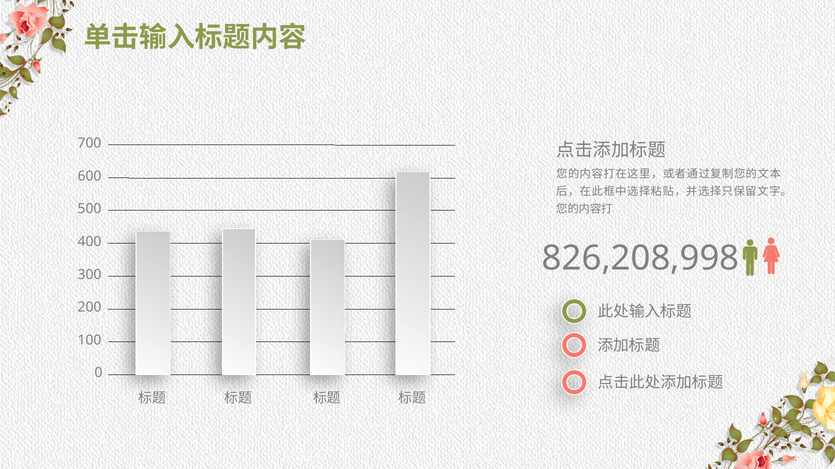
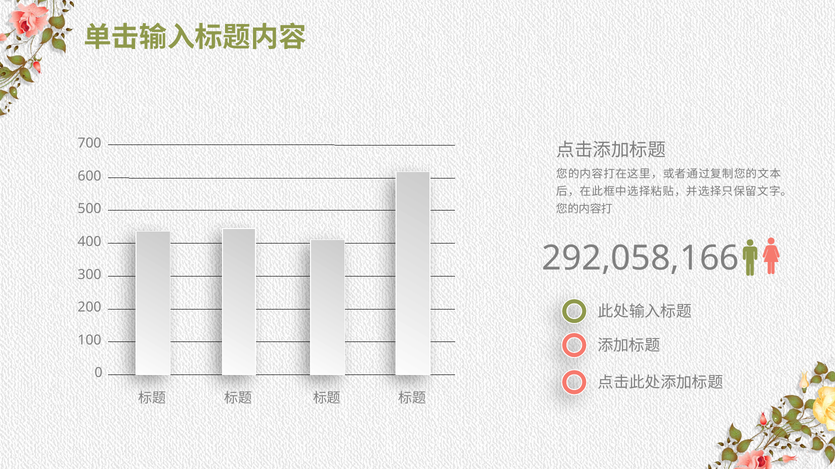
826,208,998: 826,208,998 -> 292,058,166 (641, 259)
